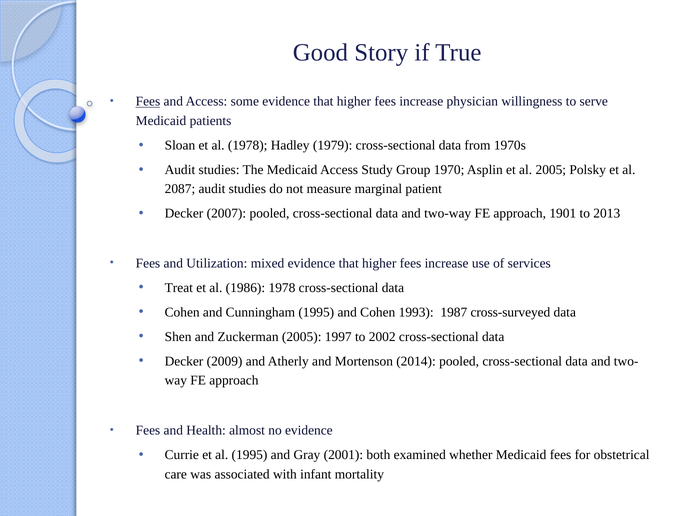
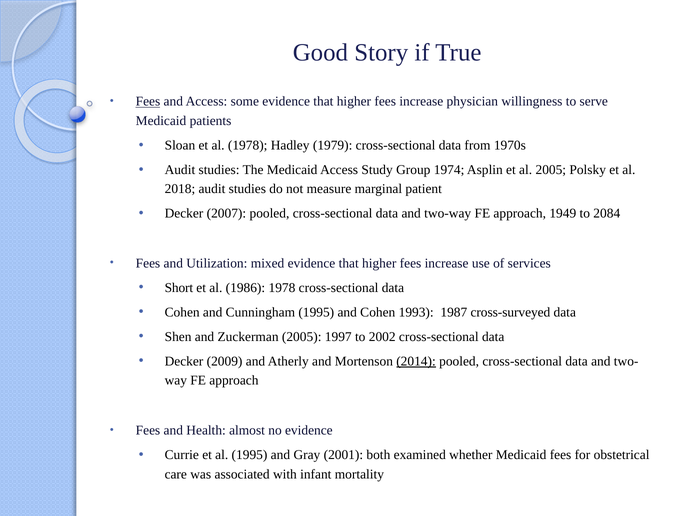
1970: 1970 -> 1974 (449, 170)
2087: 2087 -> 2018 (180, 189)
1901: 1901 -> 1949 (563, 214)
2013: 2013 -> 2084 (607, 214)
Treat: Treat -> Short (179, 288)
2014 underline: none -> present (416, 362)
